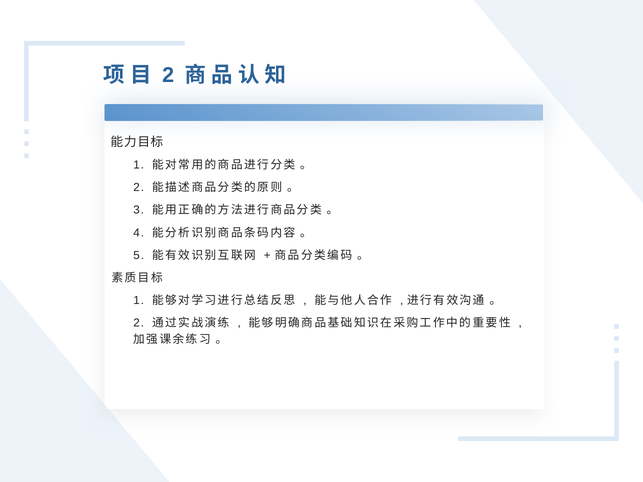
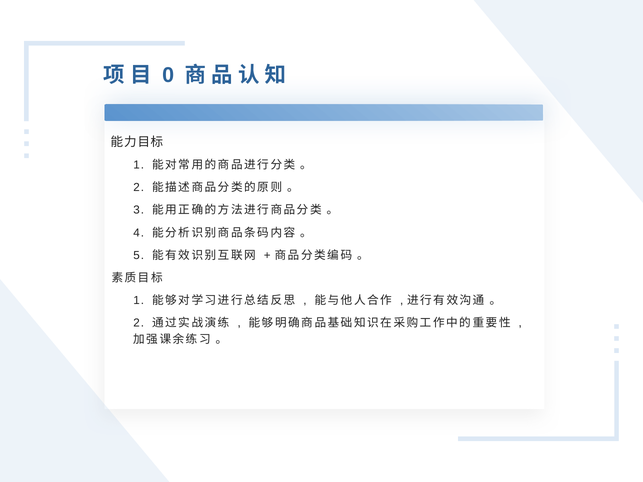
2: 2 -> 0 (168, 75)
